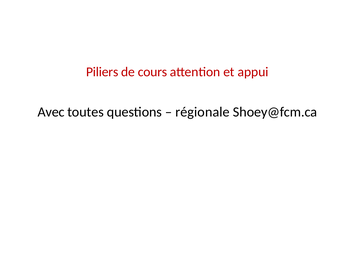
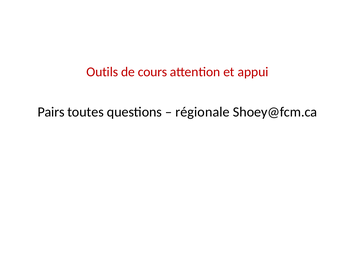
Piliers: Piliers -> Outils (102, 72)
Avec: Avec -> Pairs (51, 112)
